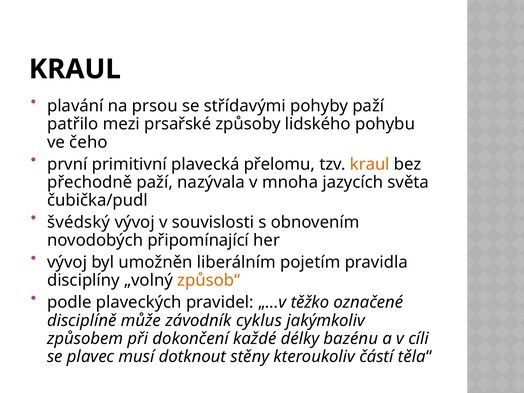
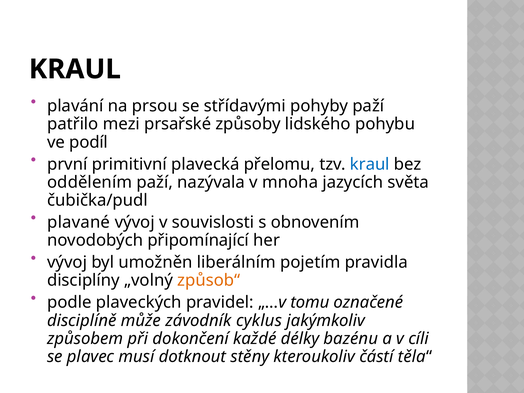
čeho: čeho -> podíl (89, 142)
kraul colour: orange -> blue (370, 164)
přechodně: přechodně -> oddělením (90, 182)
švédský: švédský -> plavané (79, 222)
těžko: těžko -> tomu (310, 302)
